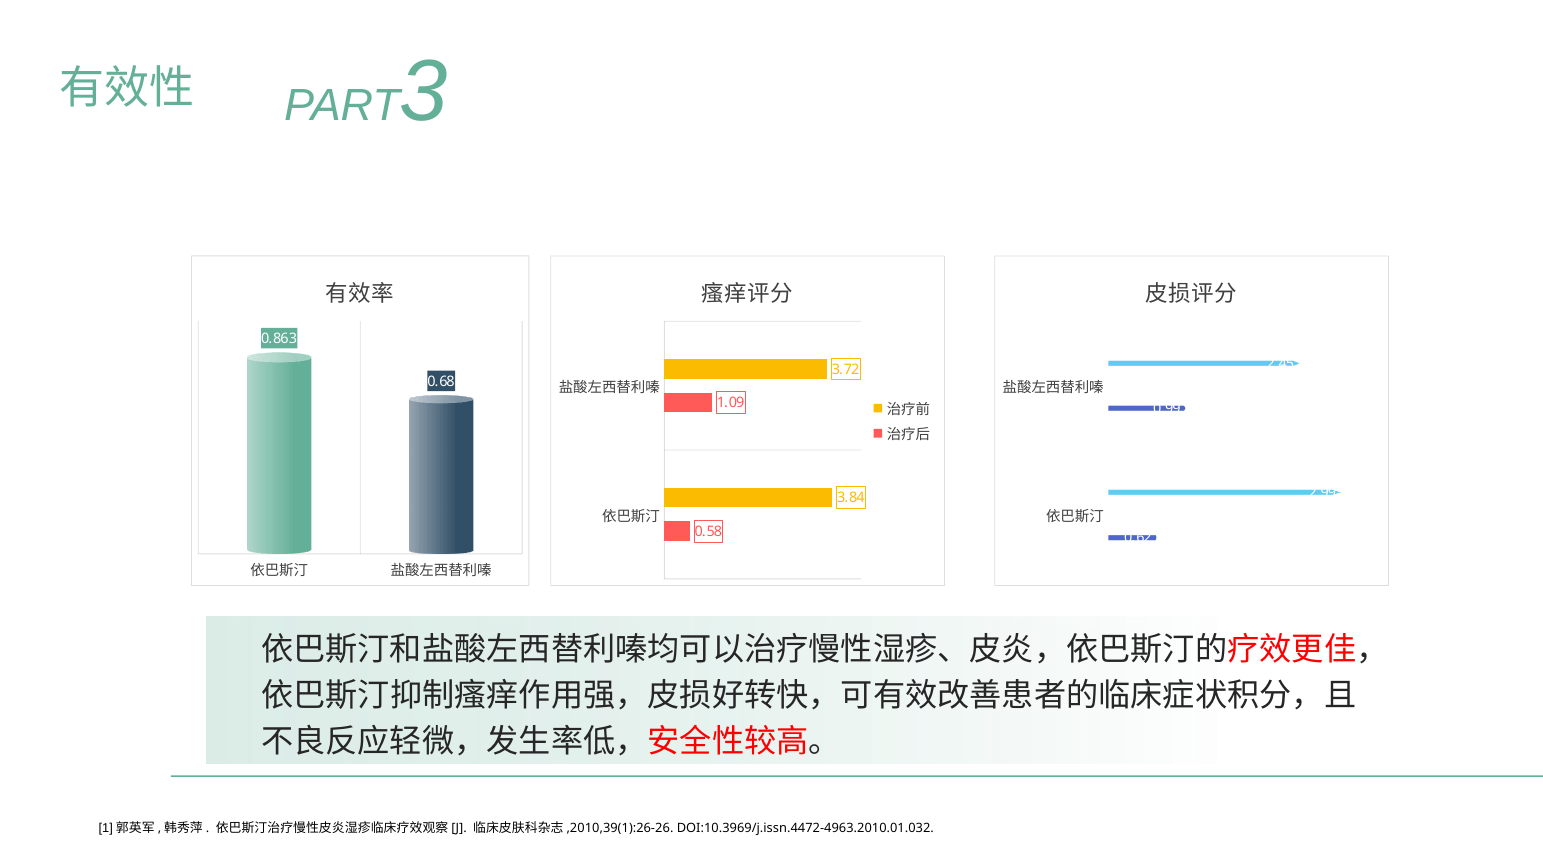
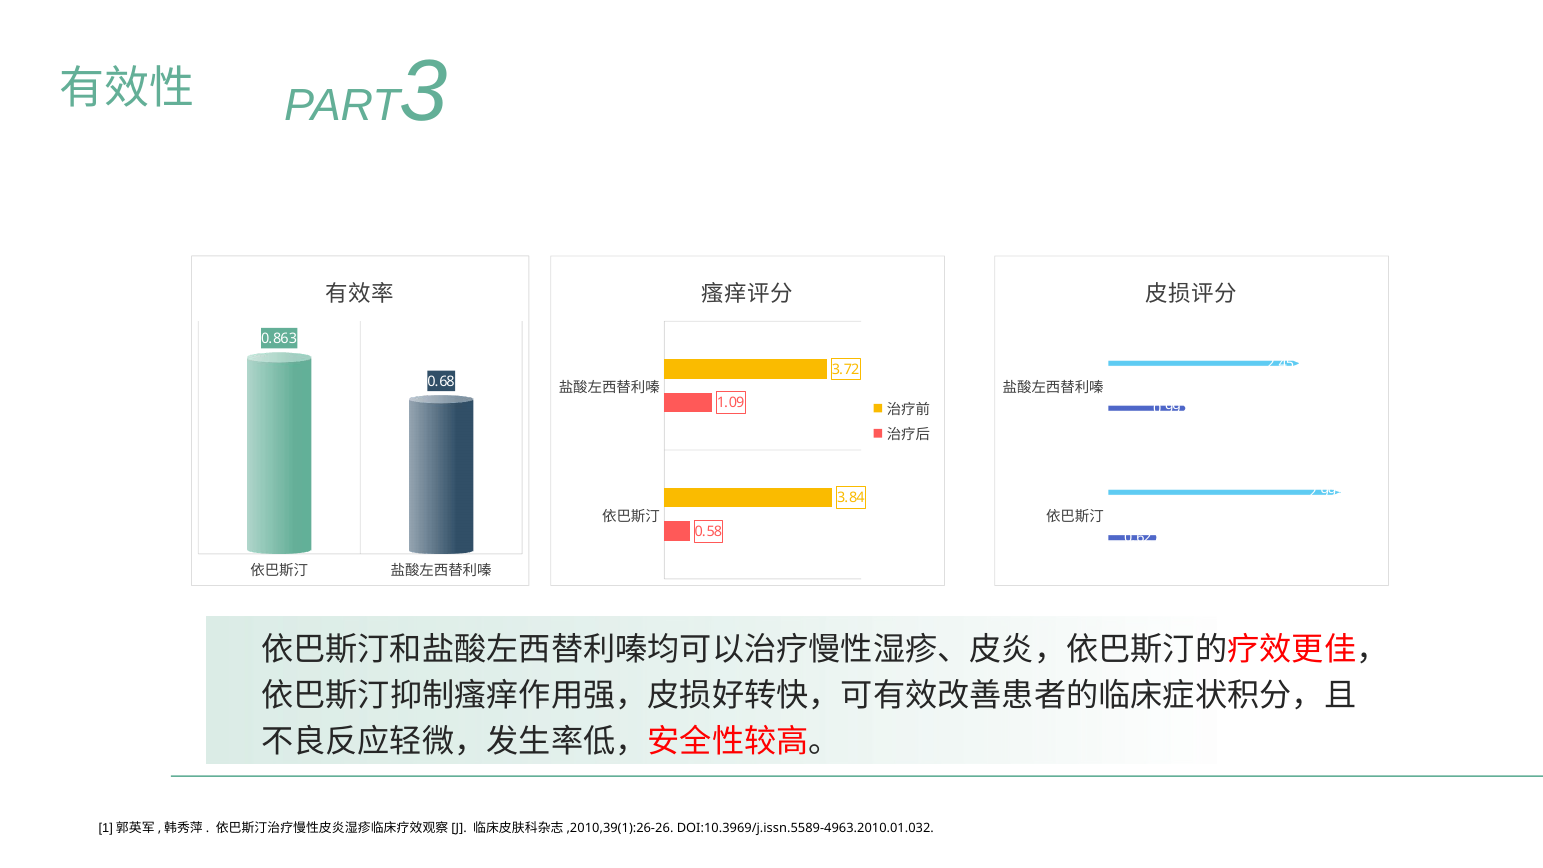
DOI:10.3969/j.issn.4472-4963.2010.01.032: DOI:10.3969/j.issn.4472-4963.2010.01.032 -> DOI:10.3969/j.issn.5589-4963.2010.01.032 (805, 829)
